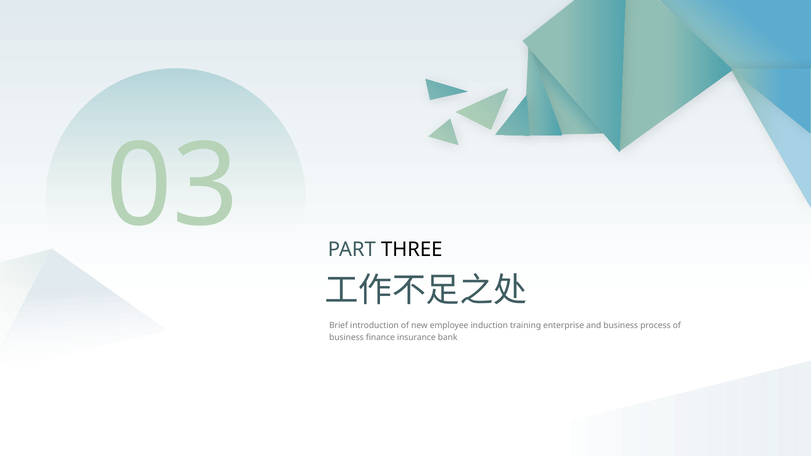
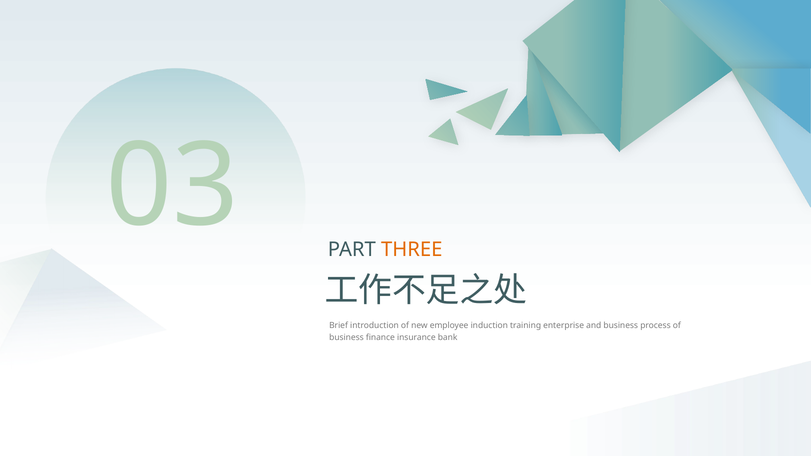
THREE colour: black -> orange (412, 250)
